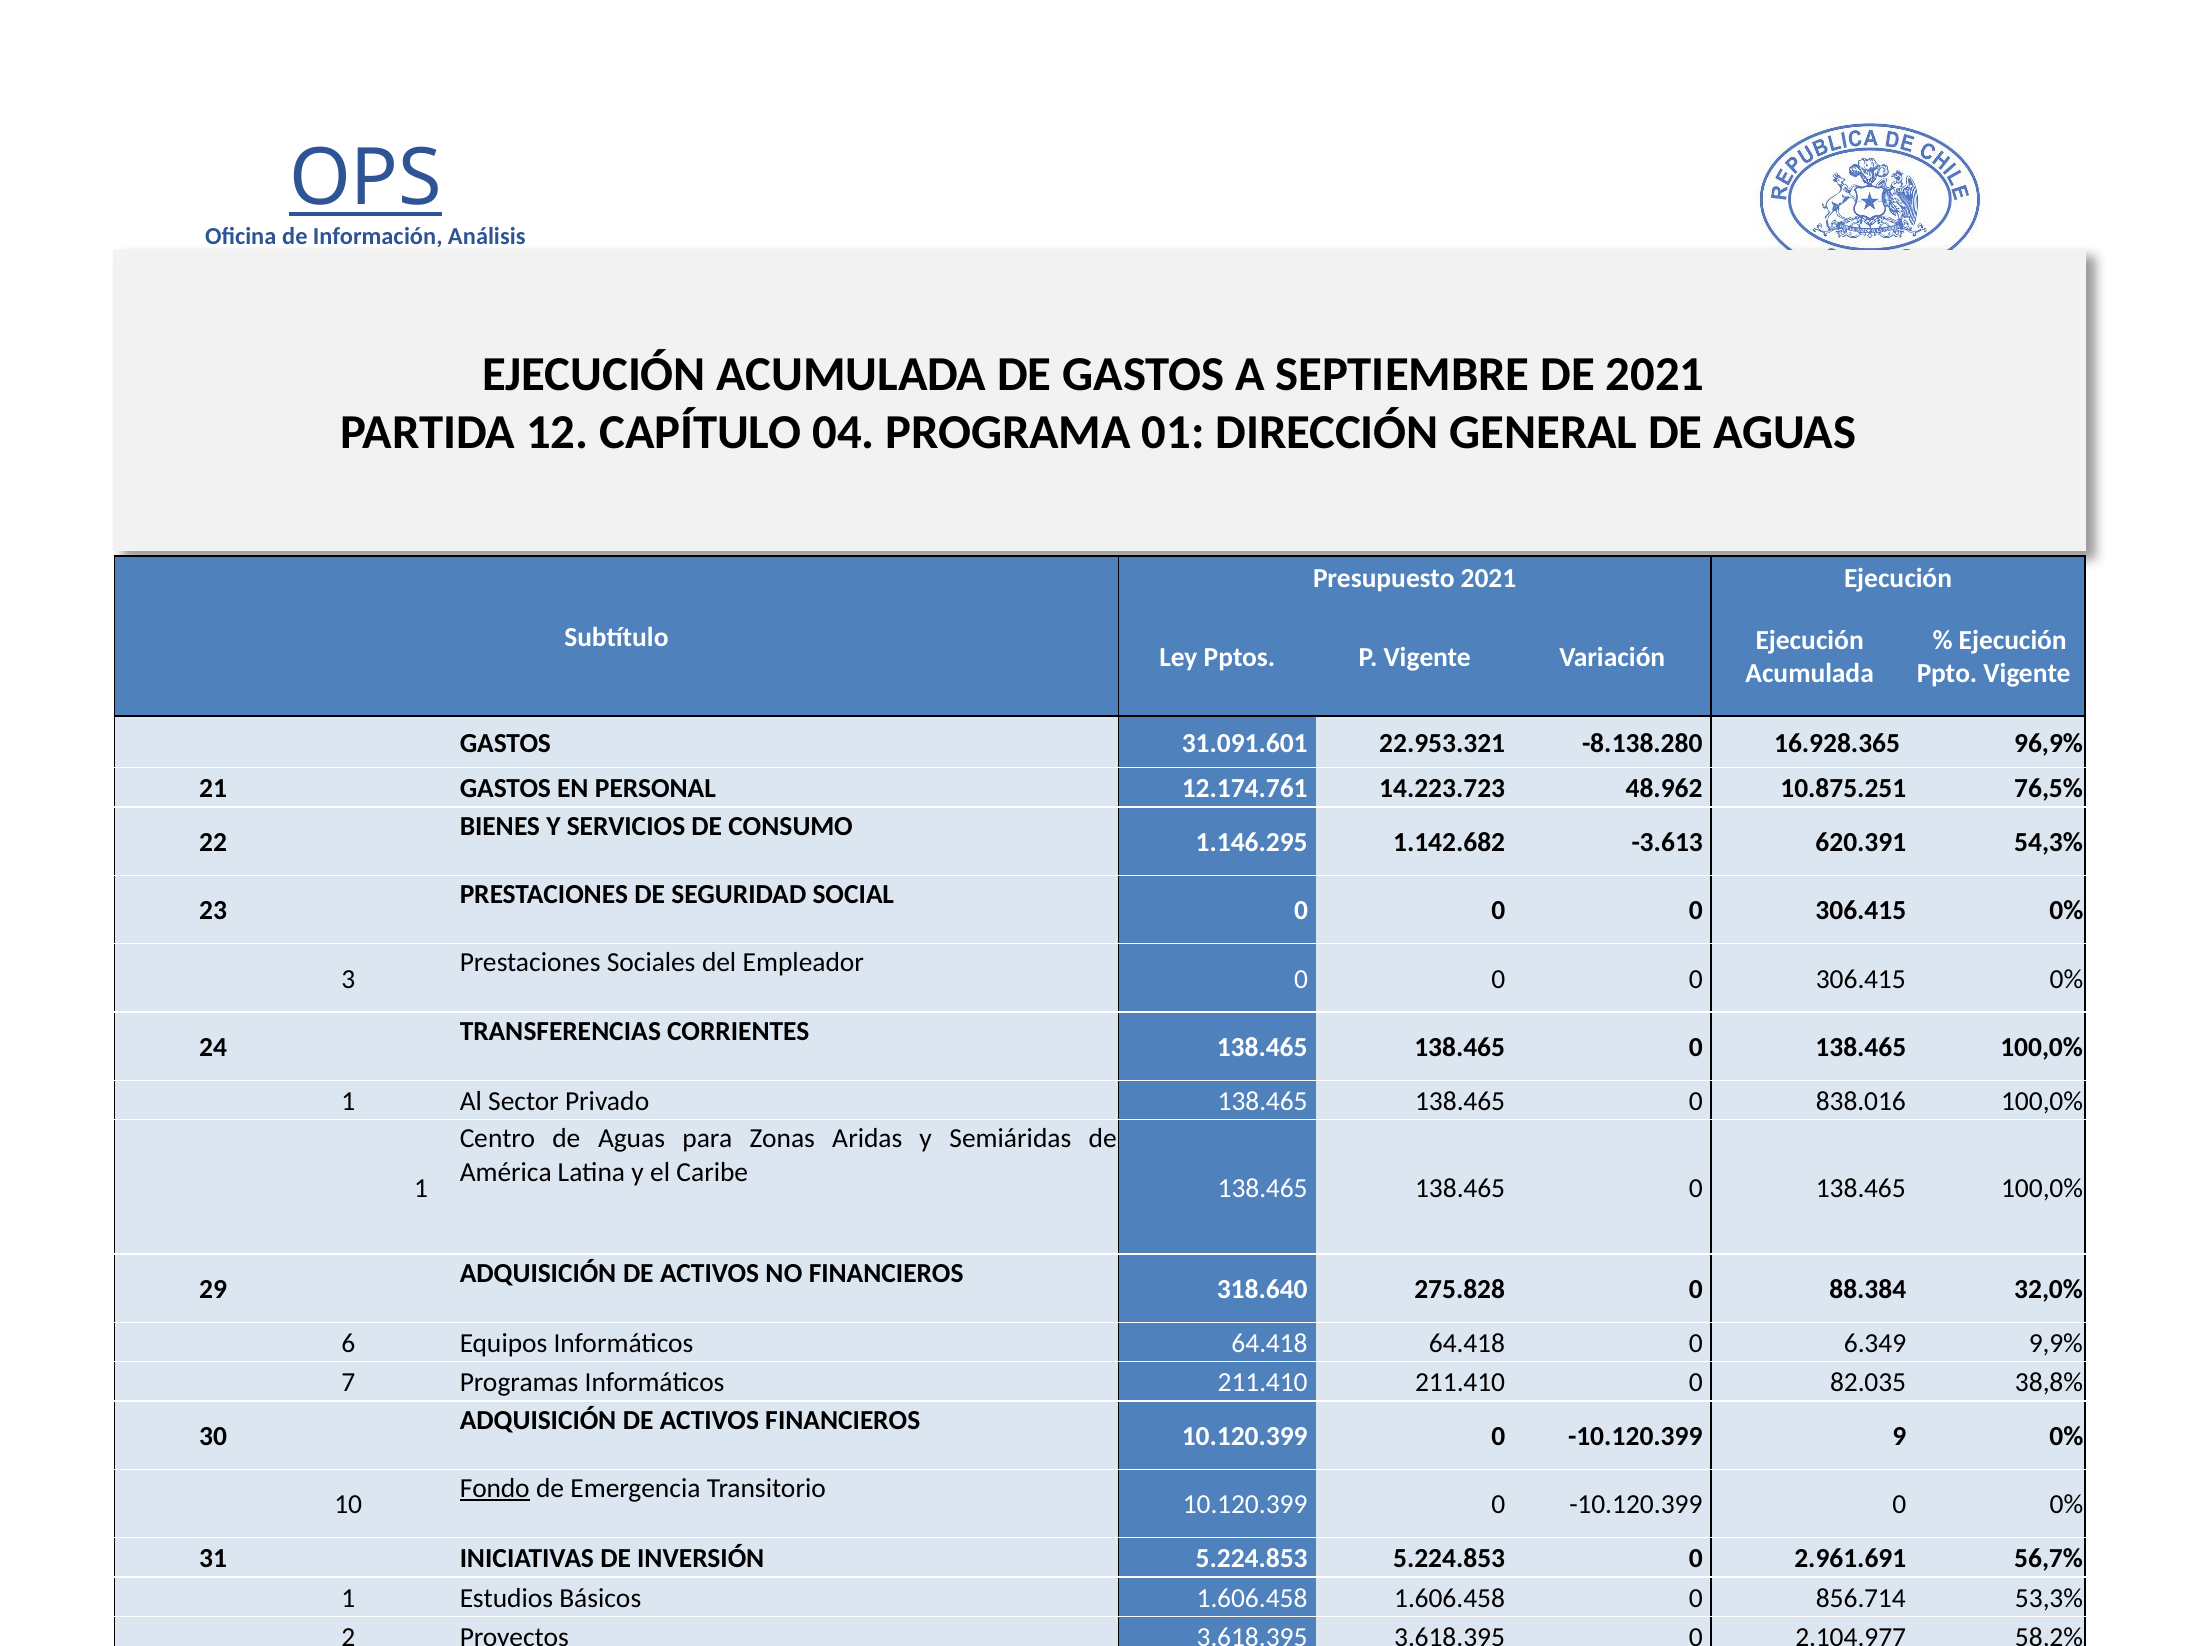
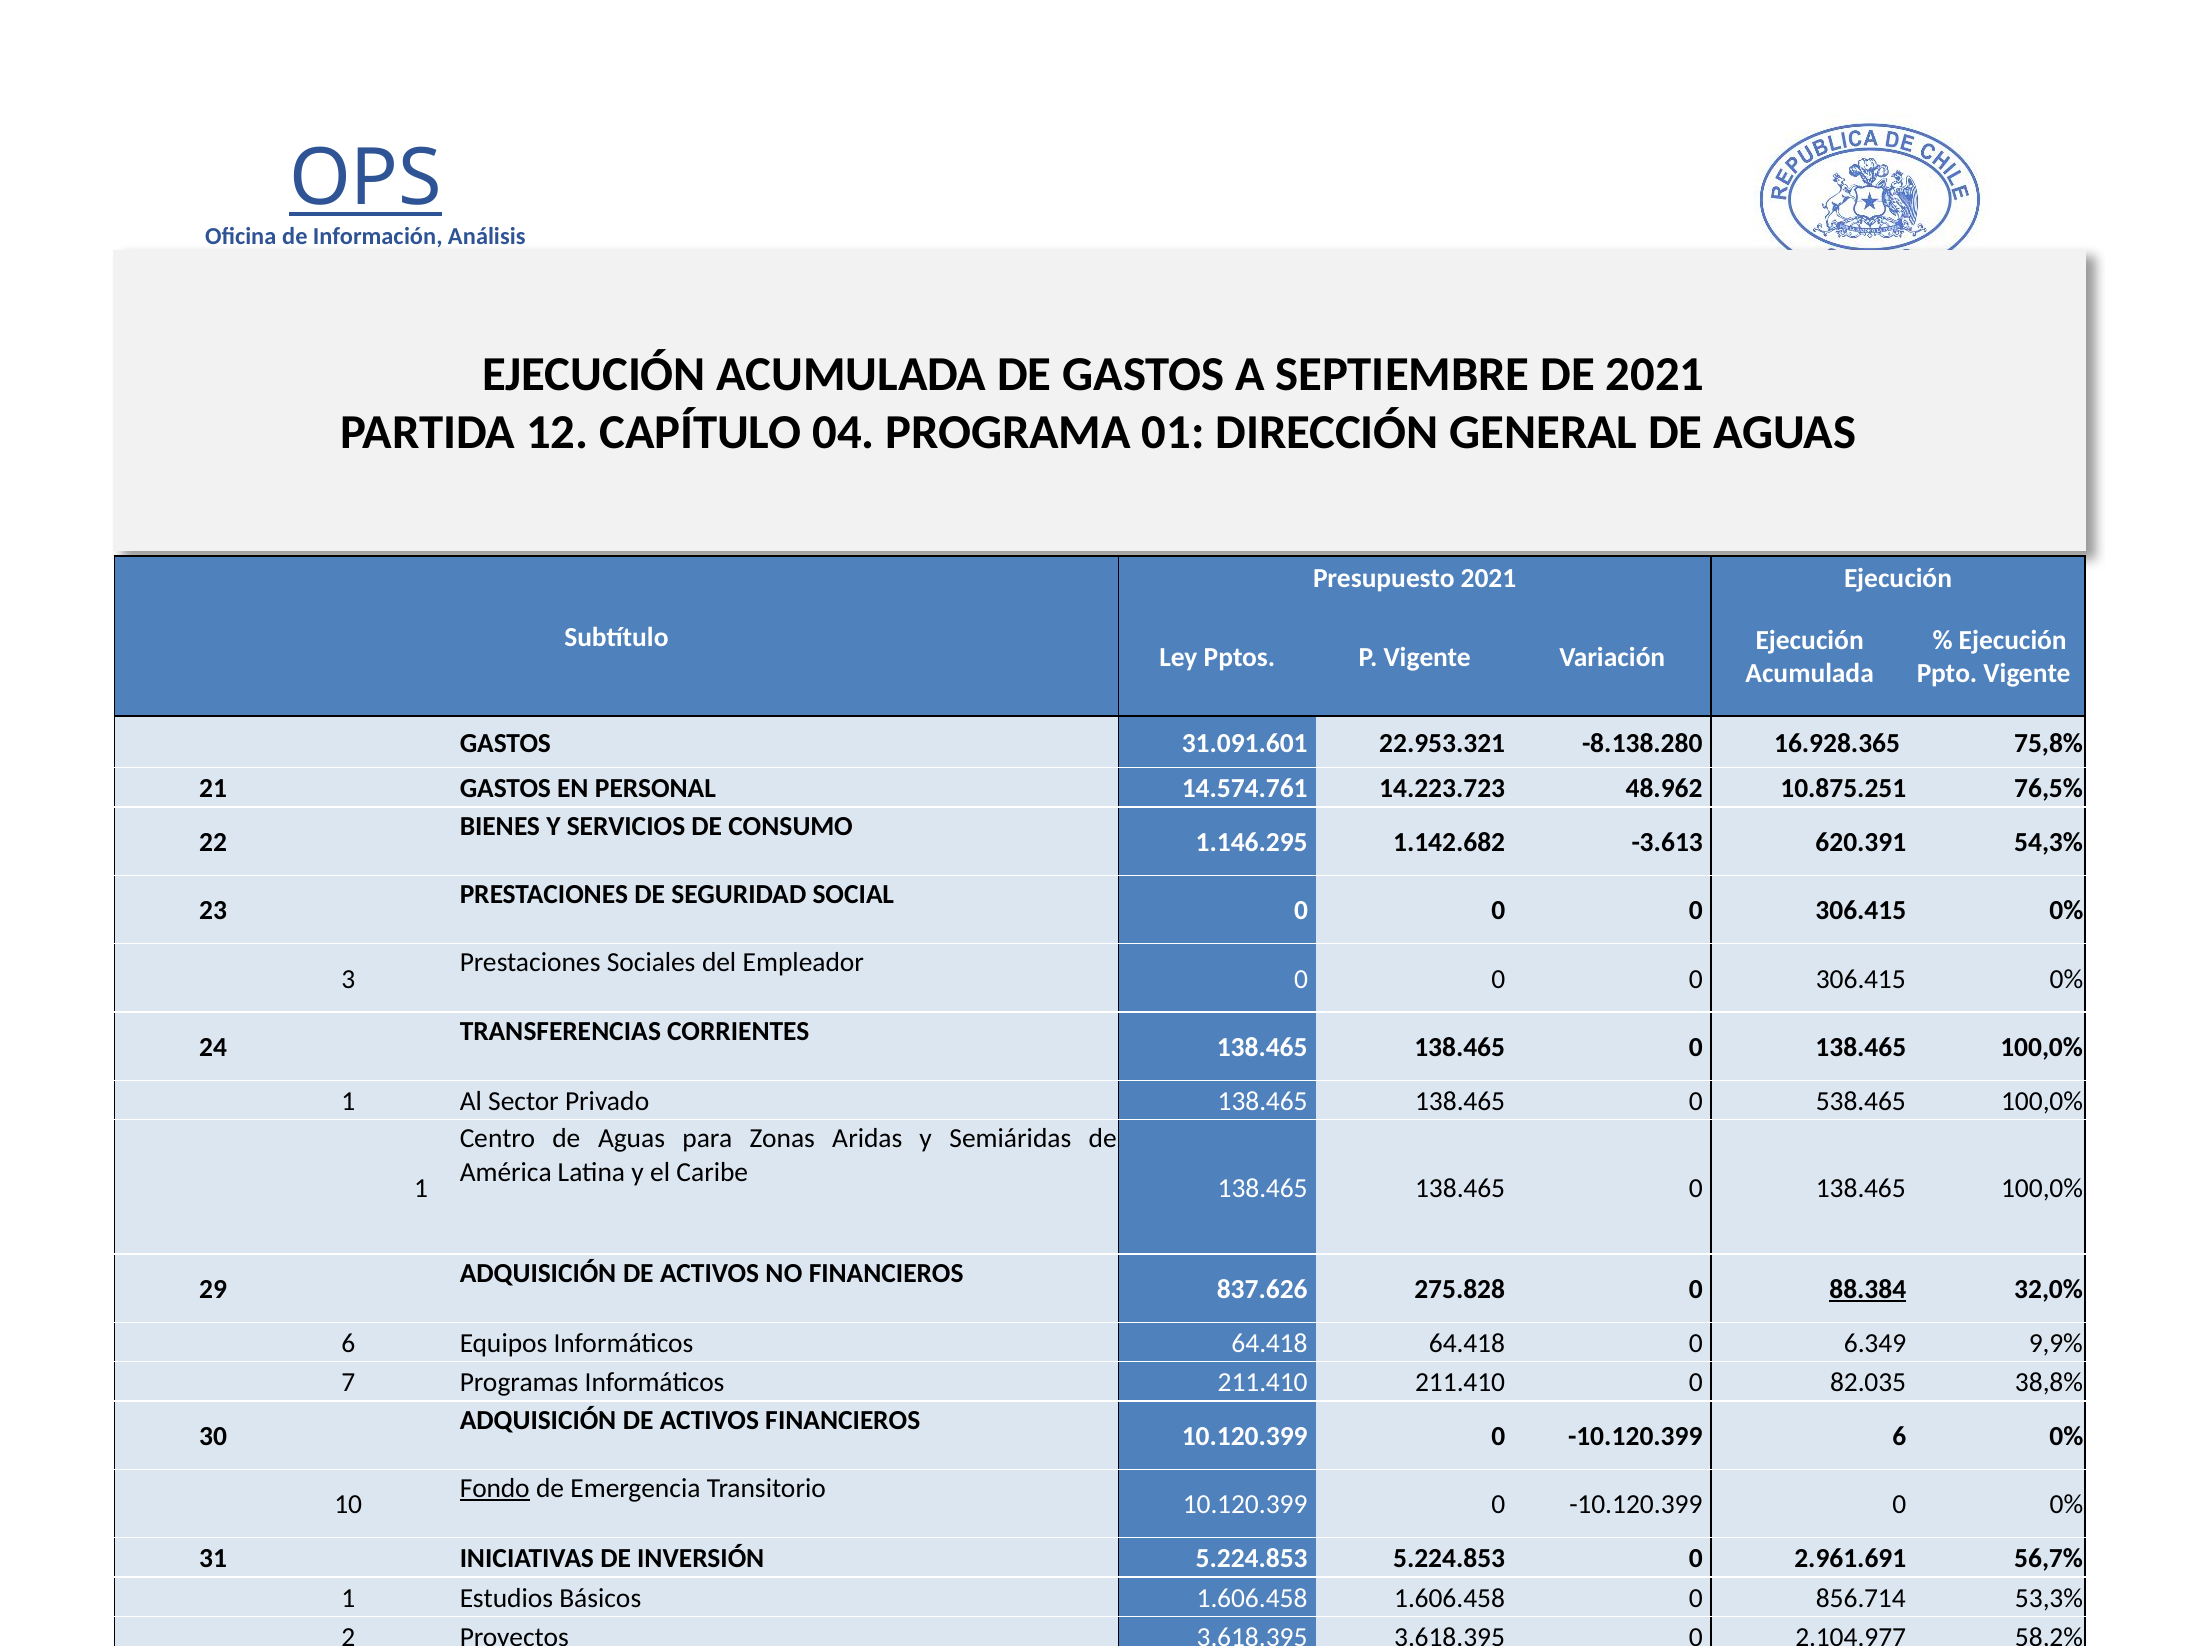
96,9%: 96,9% -> 75,8% (2049, 743)
12.174.761: 12.174.761 -> 14.574.761 (1245, 789)
838.016: 838.016 -> 538.465 (1861, 1101)
318.640: 318.640 -> 837.626 (1262, 1290)
88.384 underline: none -> present (1868, 1290)
-10.120.399 9: 9 -> 6 (1899, 1437)
